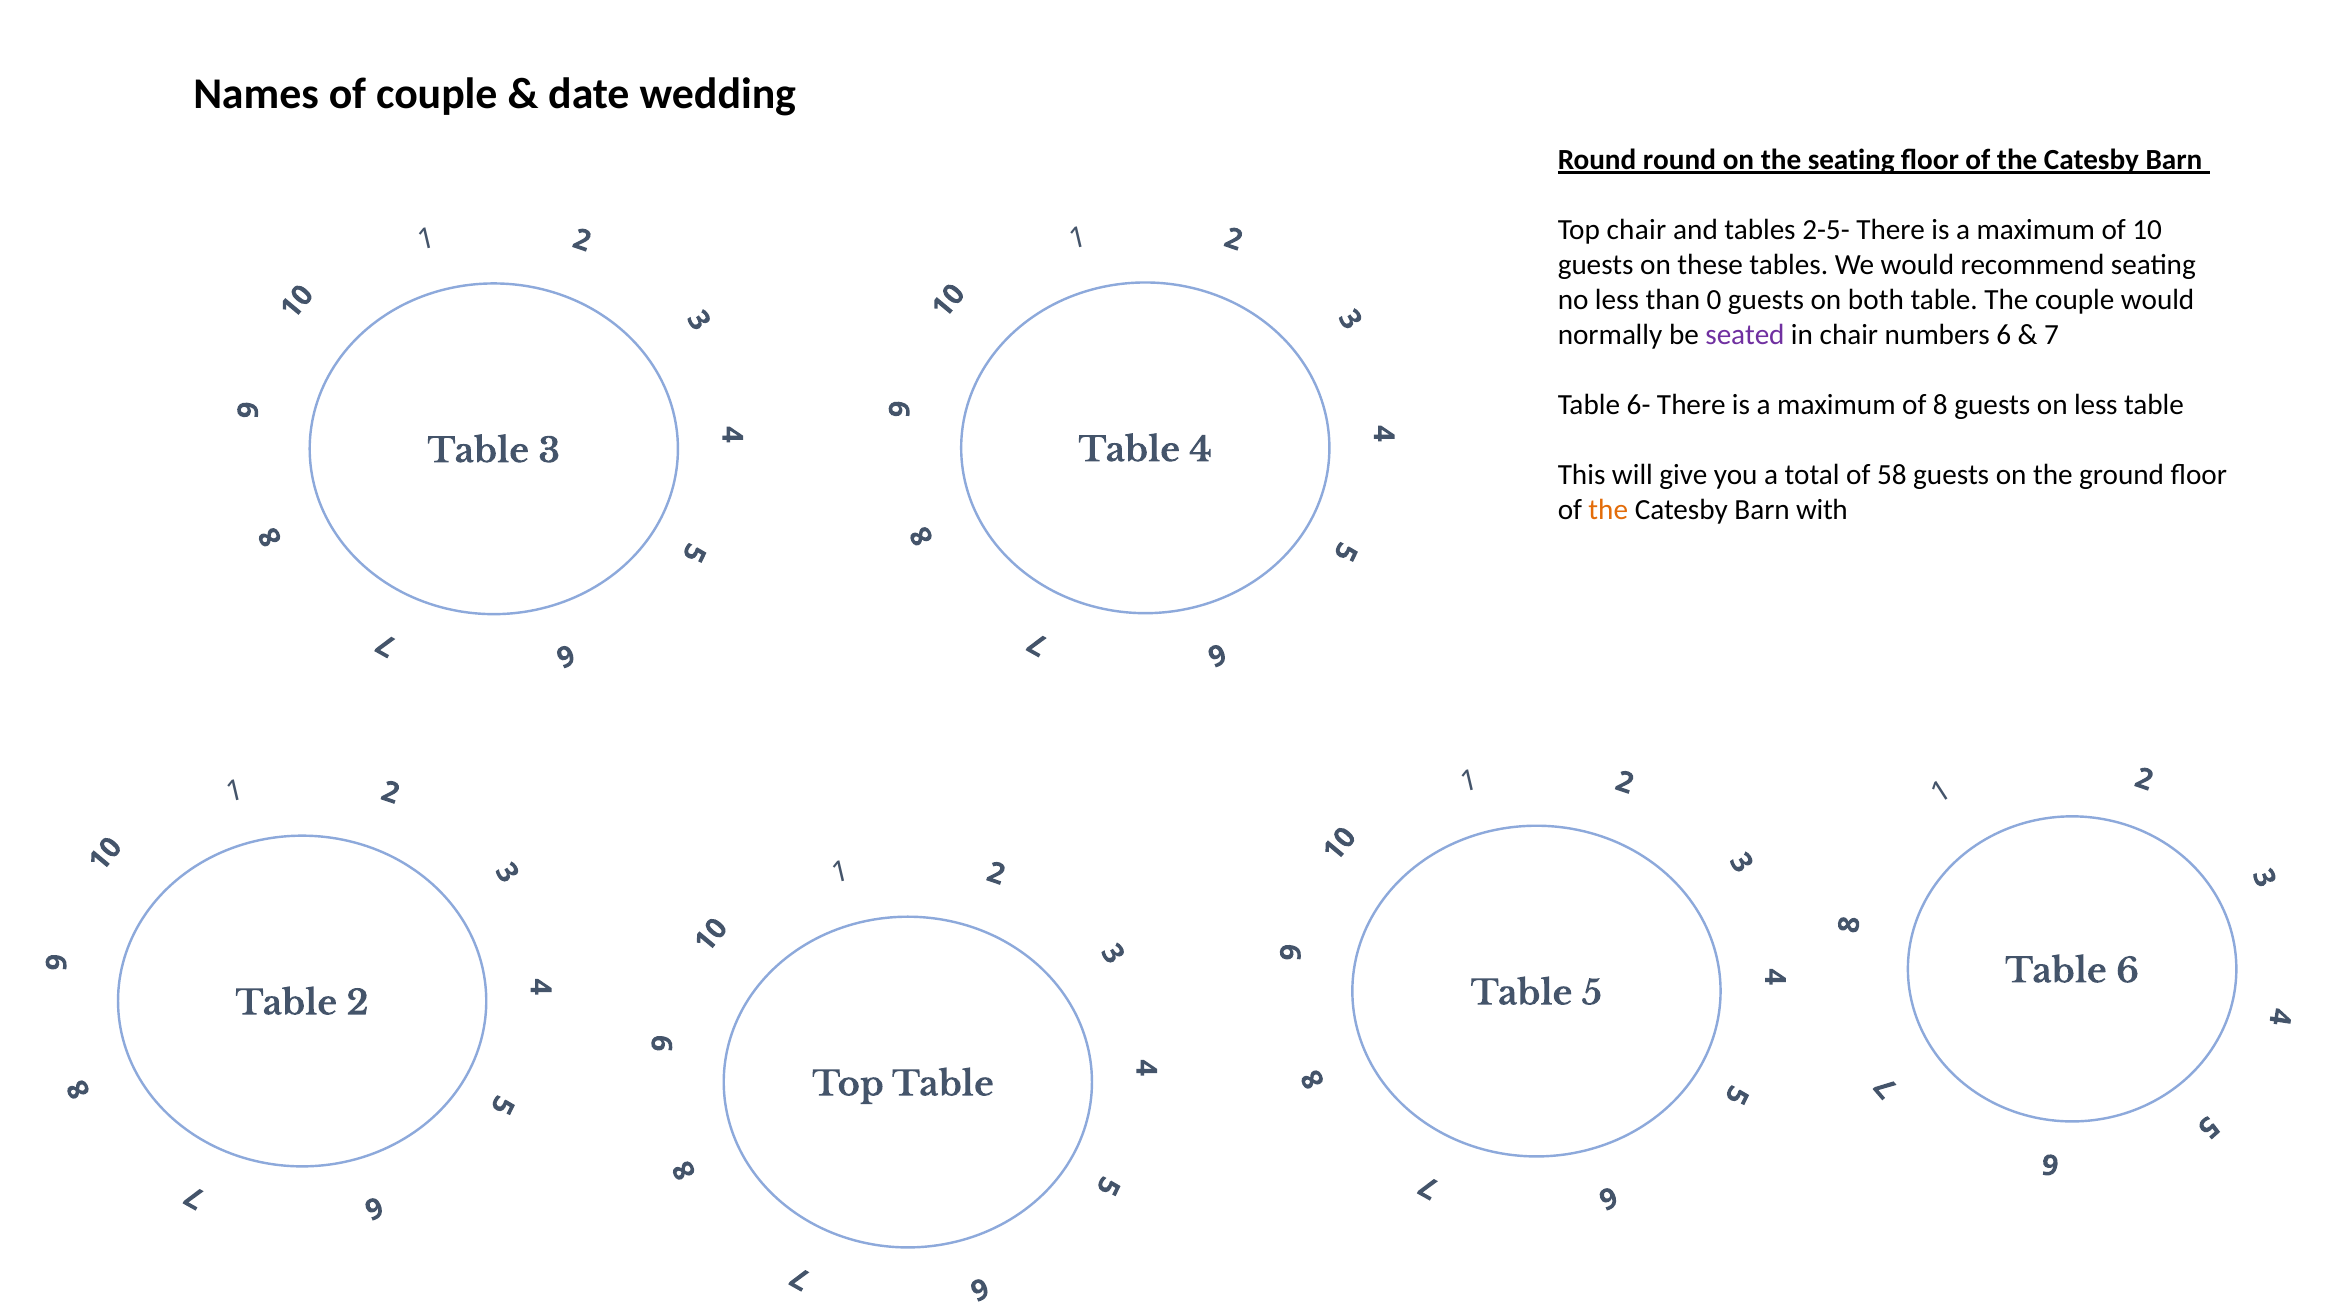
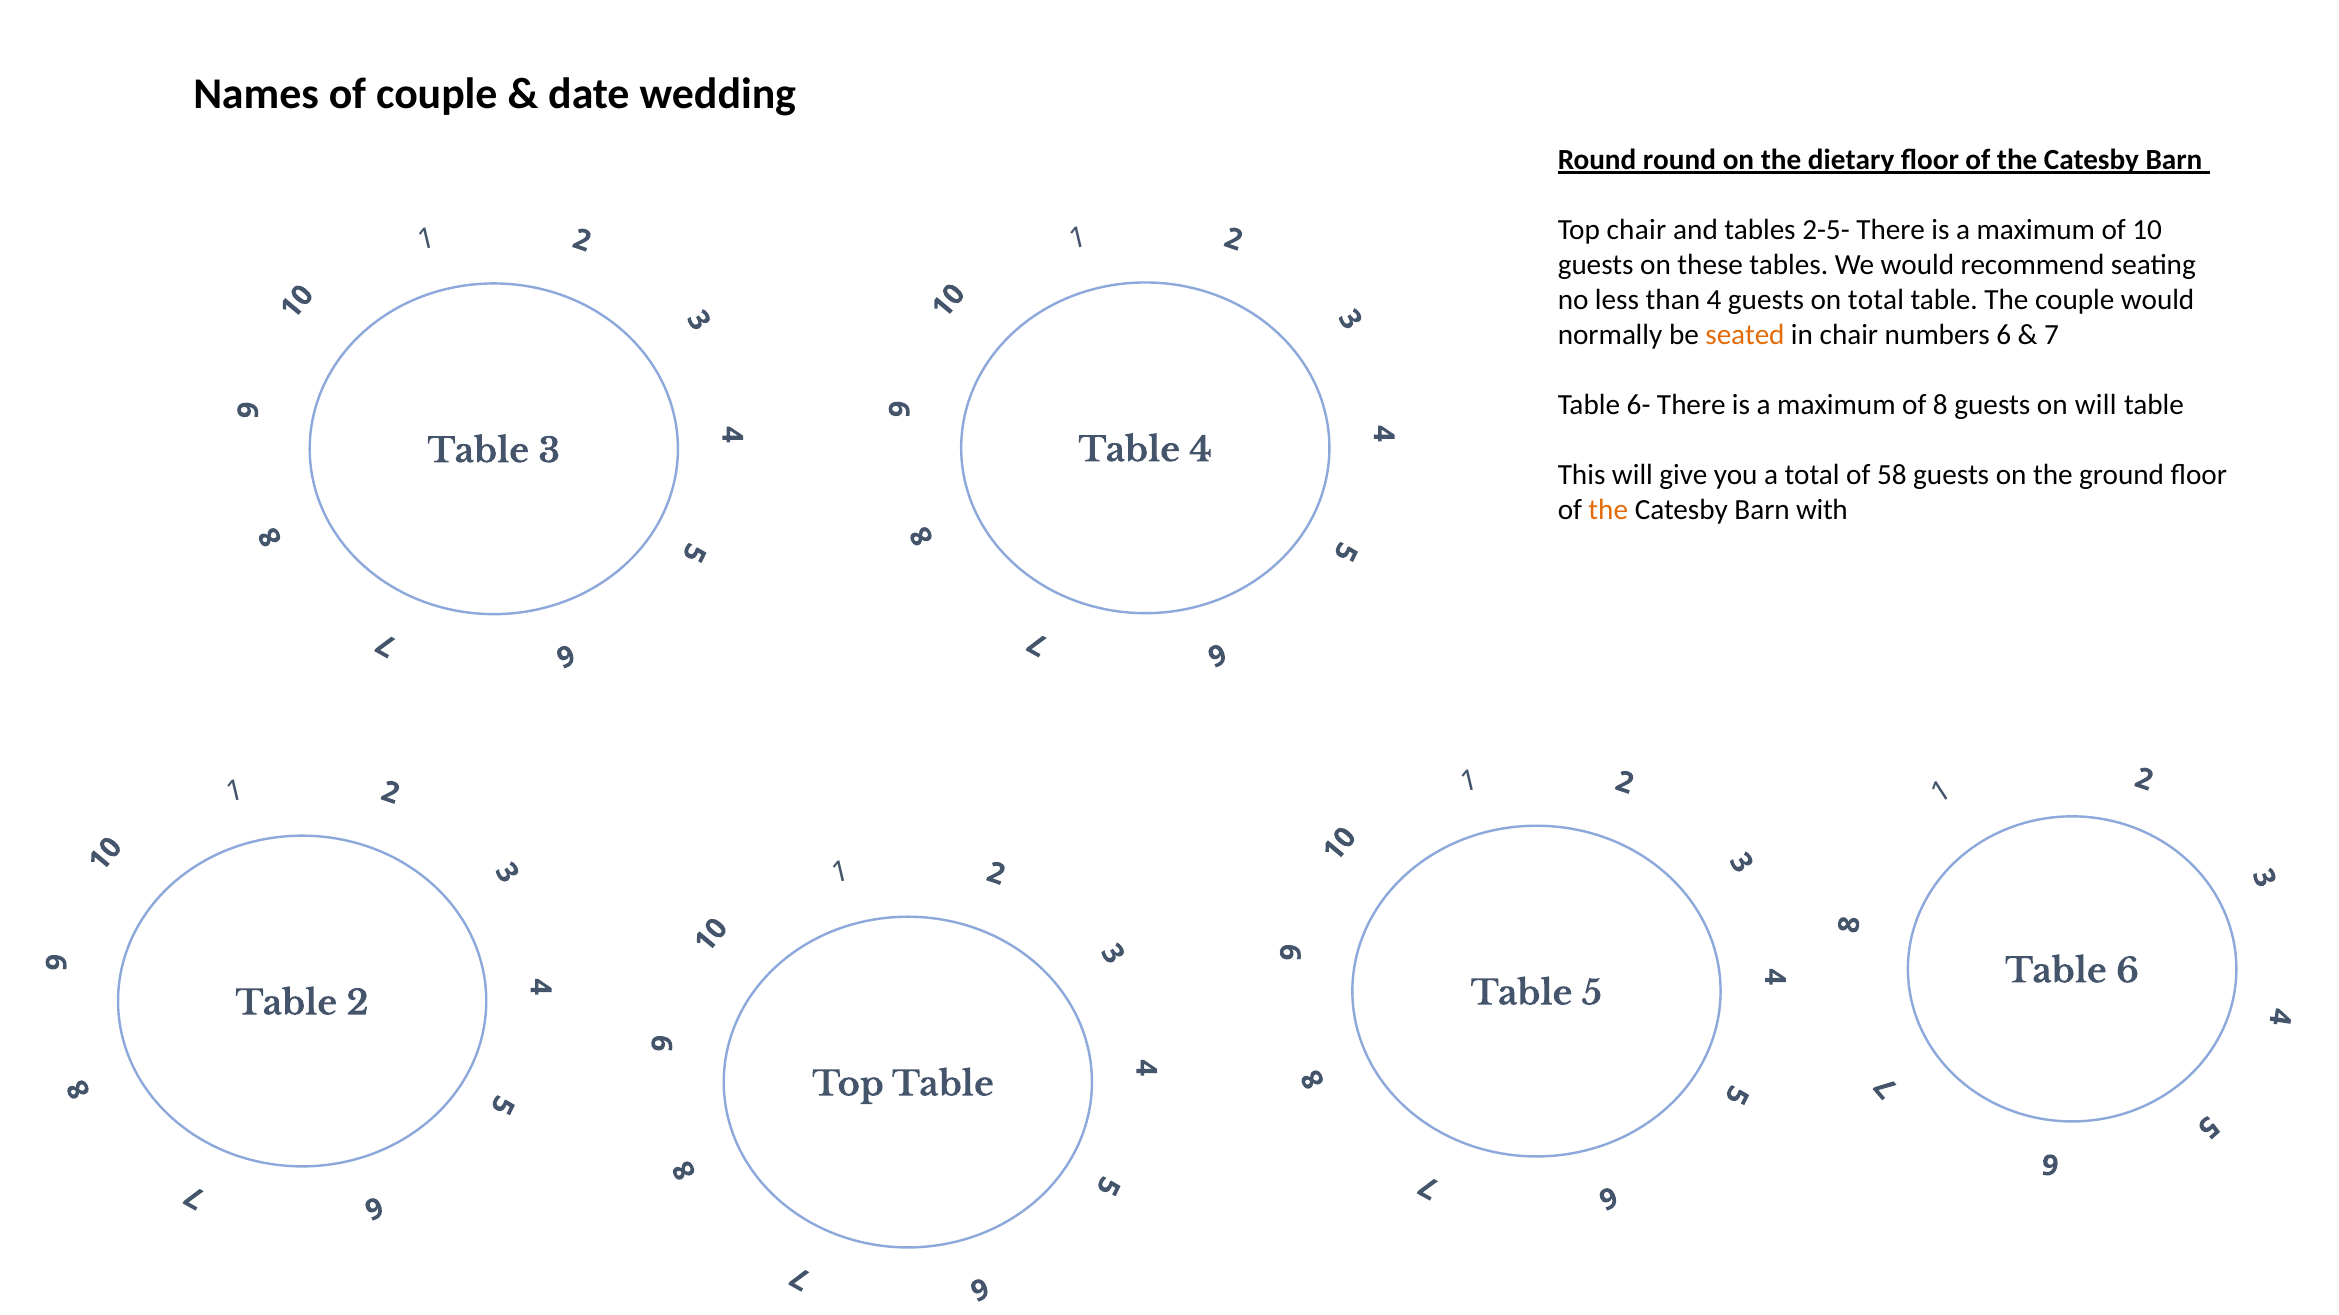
the seating: seating -> dietary (1851, 160)
than 0: 0 -> 4 (1714, 300)
on both: both -> total (1876, 300)
seated colour: purple -> orange (1745, 335)
on less: less -> will (2096, 405)
